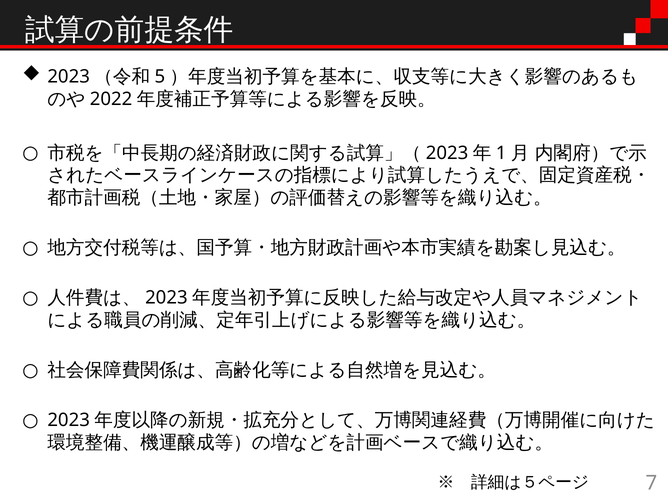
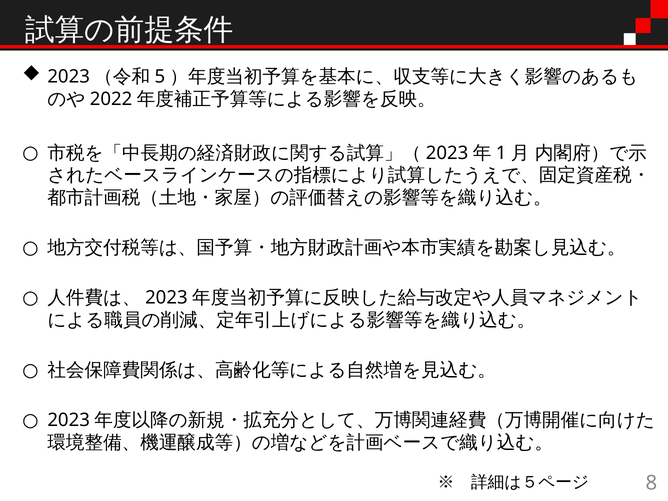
7: 7 -> 8 (651, 483)
